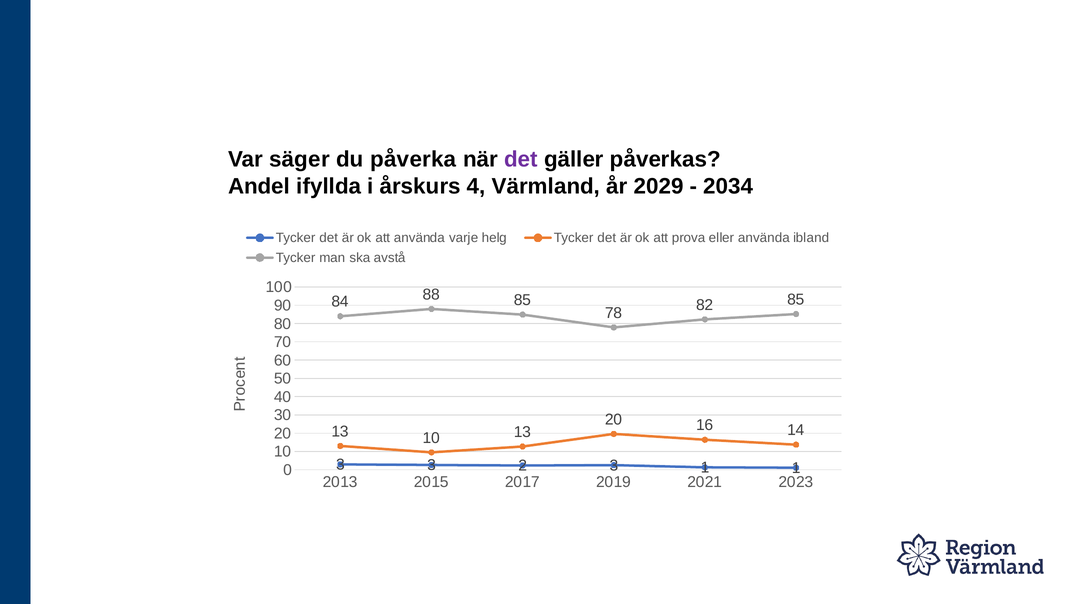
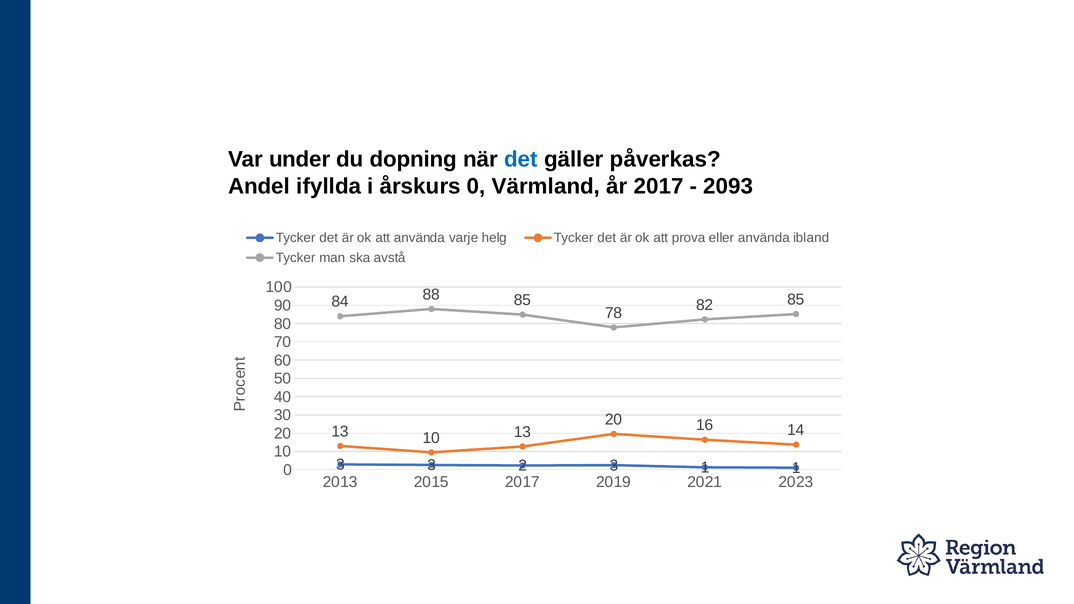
säger: säger -> under (300, 160)
påverka: påverka -> dopning (413, 160)
det colour: purple -> blue (521, 160)
årskurs 4: 4 -> 0 (476, 186)
år 2029: 2029 -> 2017 (659, 186)
2034: 2034 -> 2093 (728, 186)
